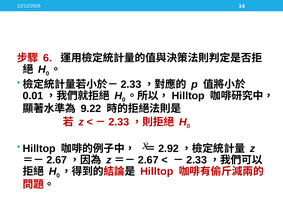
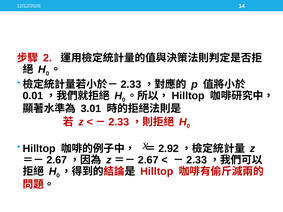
6: 6 -> 2 (48, 58)
9.22: 9.22 -> 3.01 (91, 109)
